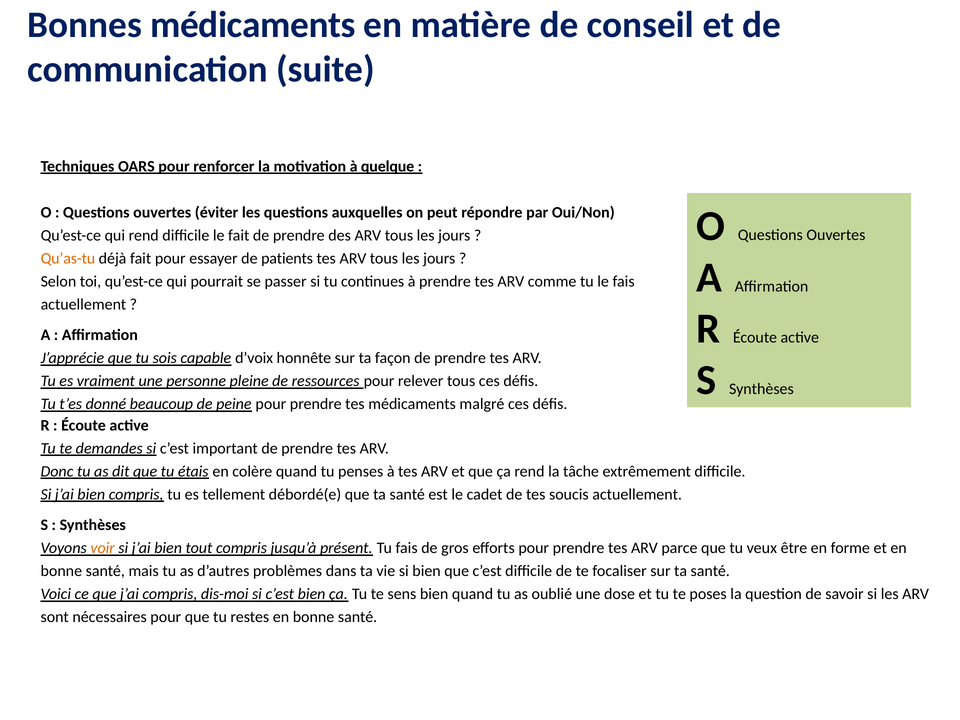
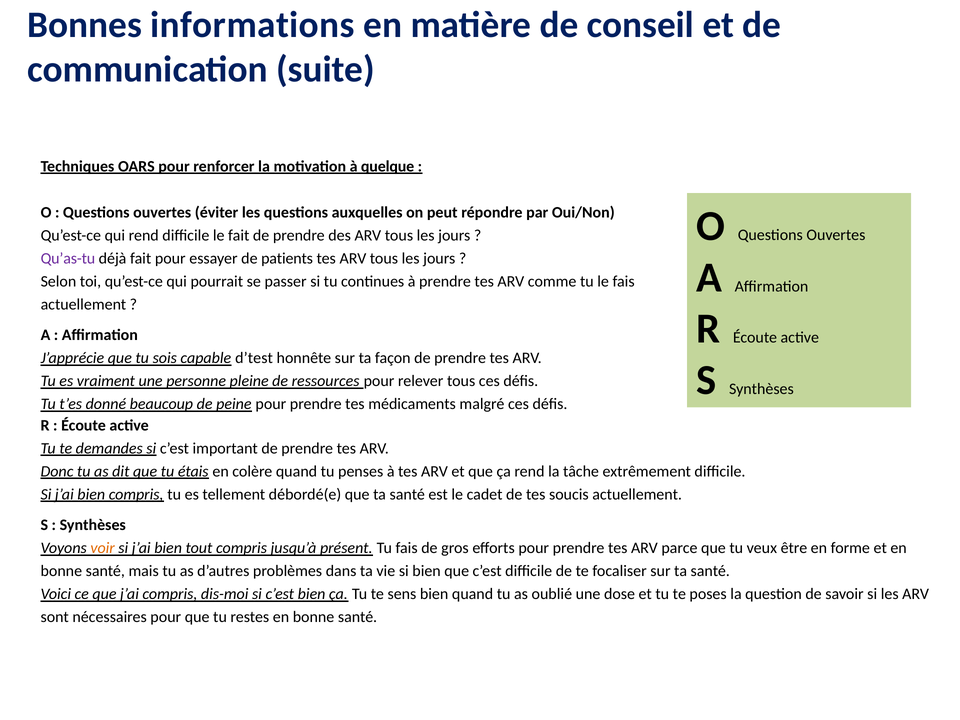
Bonnes médicaments: médicaments -> informations (252, 25)
Qu’as-tu colour: orange -> purple (68, 258)
d’voix: d’voix -> d’test (254, 358)
